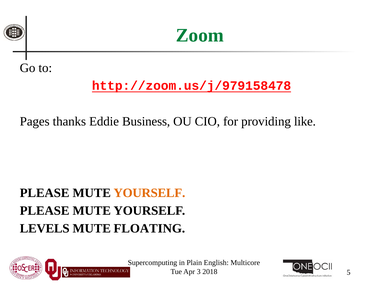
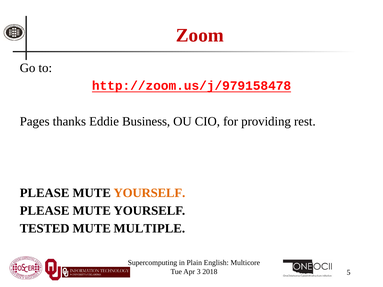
Zoom colour: green -> red (200, 35)
like: like -> rest (305, 122)
LEVELS: LEVELS -> TESTED (45, 229)
FLOATING: FLOATING -> MULTIPLE (149, 229)
